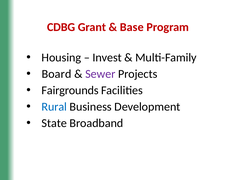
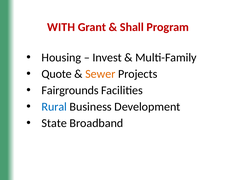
CDBG: CDBG -> WITH (61, 27)
Base: Base -> Shall (132, 27)
Board: Board -> Quote (57, 74)
Sewer colour: purple -> orange (100, 74)
